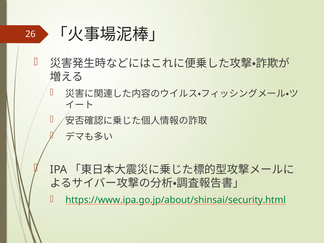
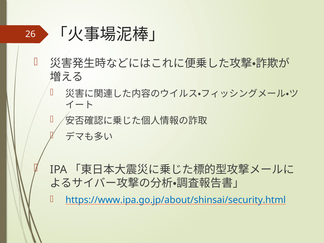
https://www.ipa.go.jp/about/shinsai/security.html colour: green -> blue (176, 200)
